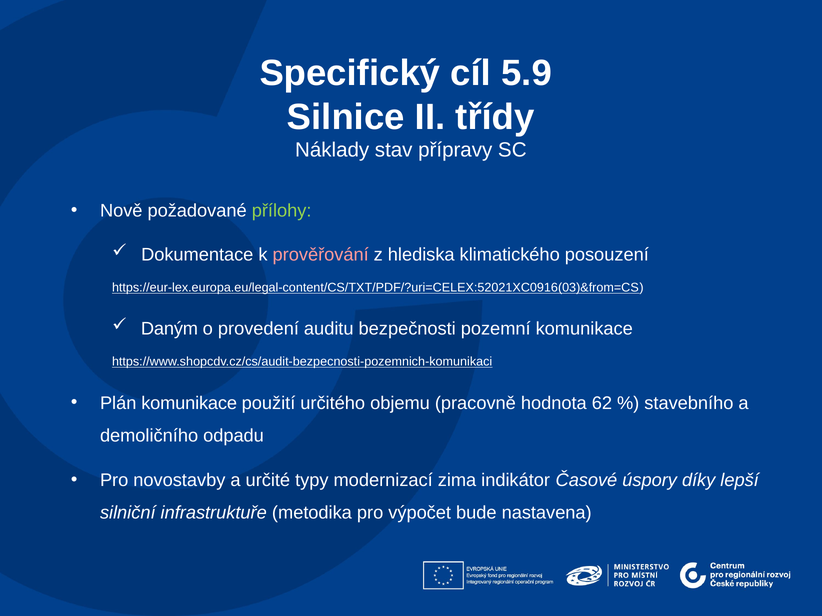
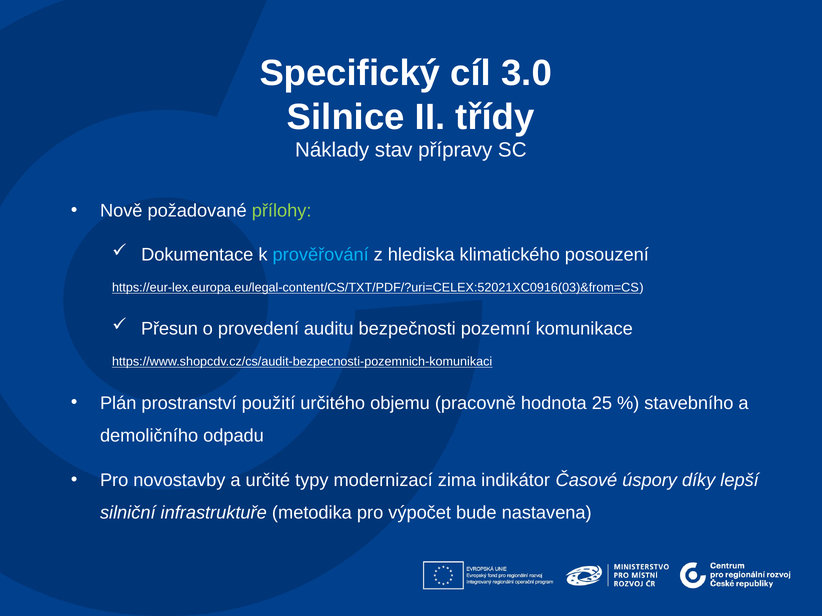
5.9: 5.9 -> 3.0 (527, 73)
prověřování colour: pink -> light blue (321, 255)
Daným: Daným -> Přesun (170, 329)
Plán komunikace: komunikace -> prostranství (189, 403)
62: 62 -> 25 (602, 403)
